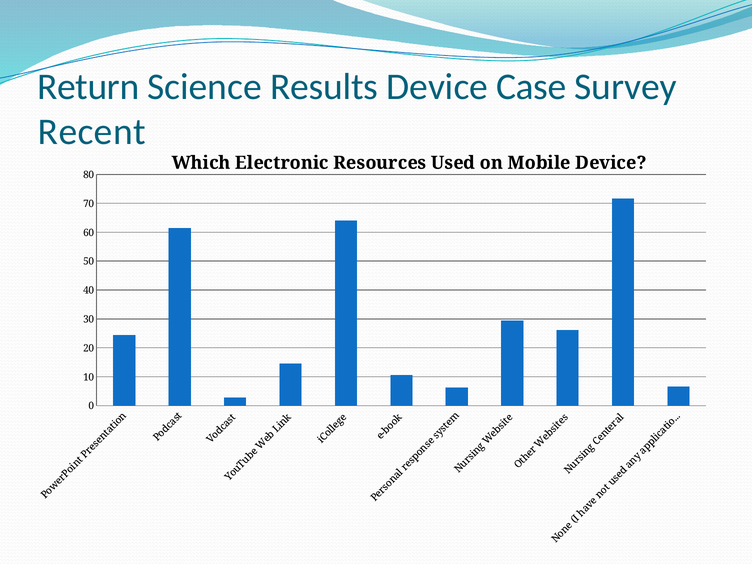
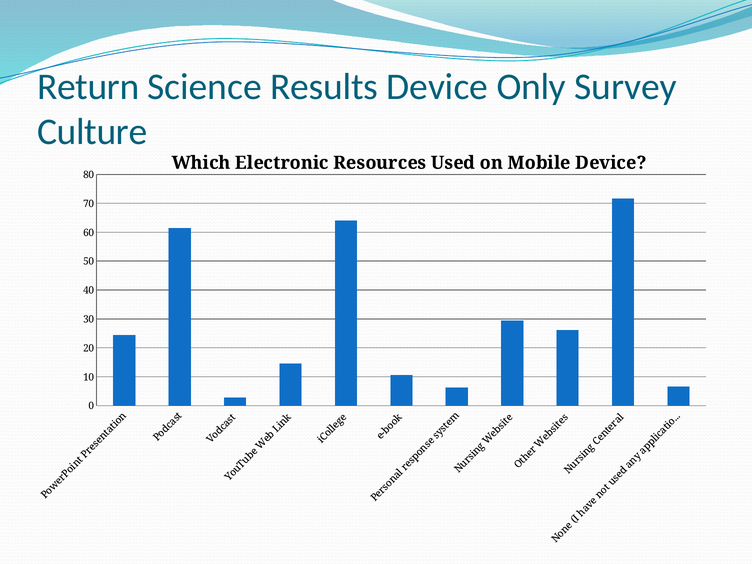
Case: Case -> Only (531, 87)
Recent: Recent -> Culture (92, 132)
